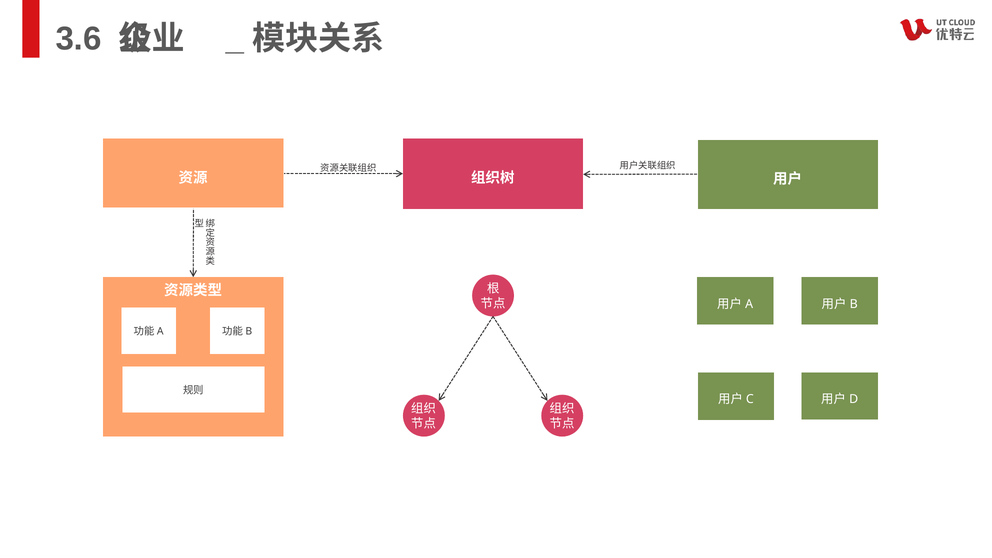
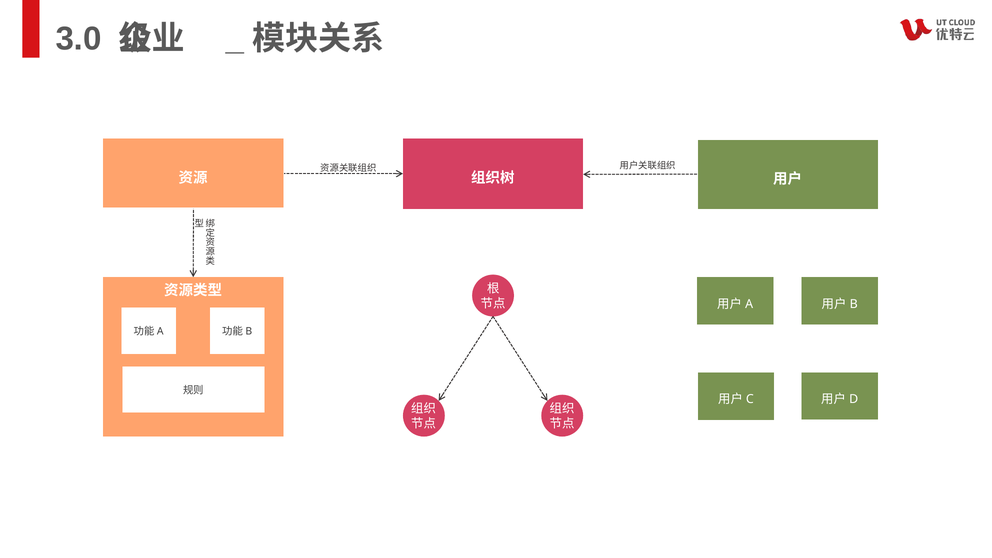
3.6: 3.6 -> 3.0 (78, 39)
